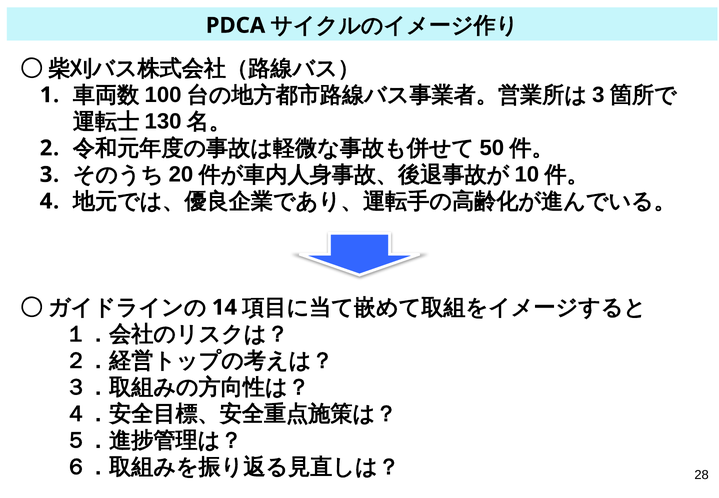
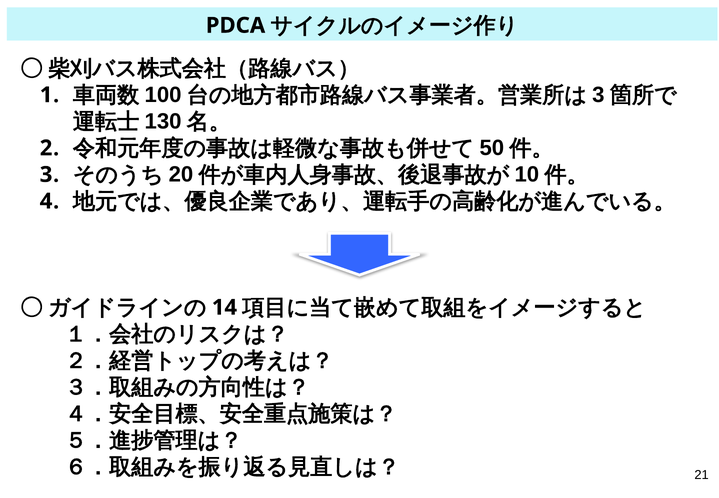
28: 28 -> 21 (702, 475)
